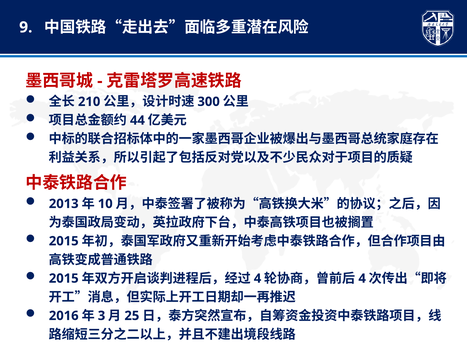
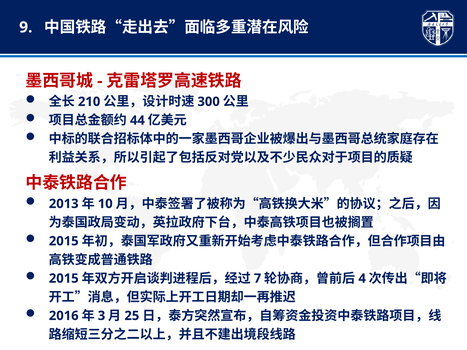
4: 4 -> 7 (258, 279)
